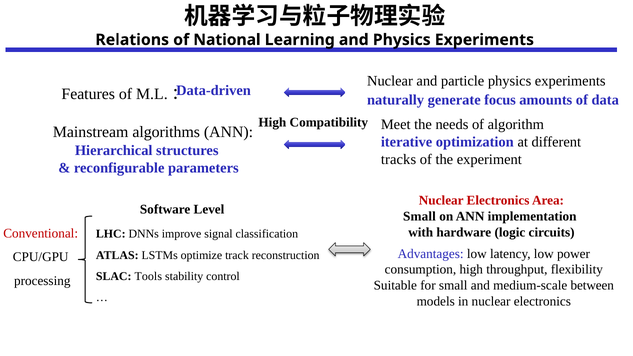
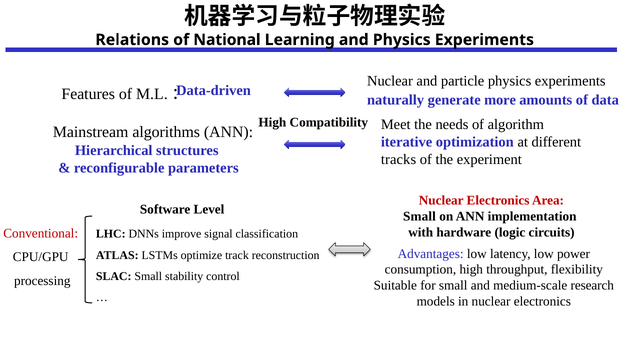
focus: focus -> more (500, 100)
SLAC Tools: Tools -> Small (148, 276)
between: between -> research (592, 285)
